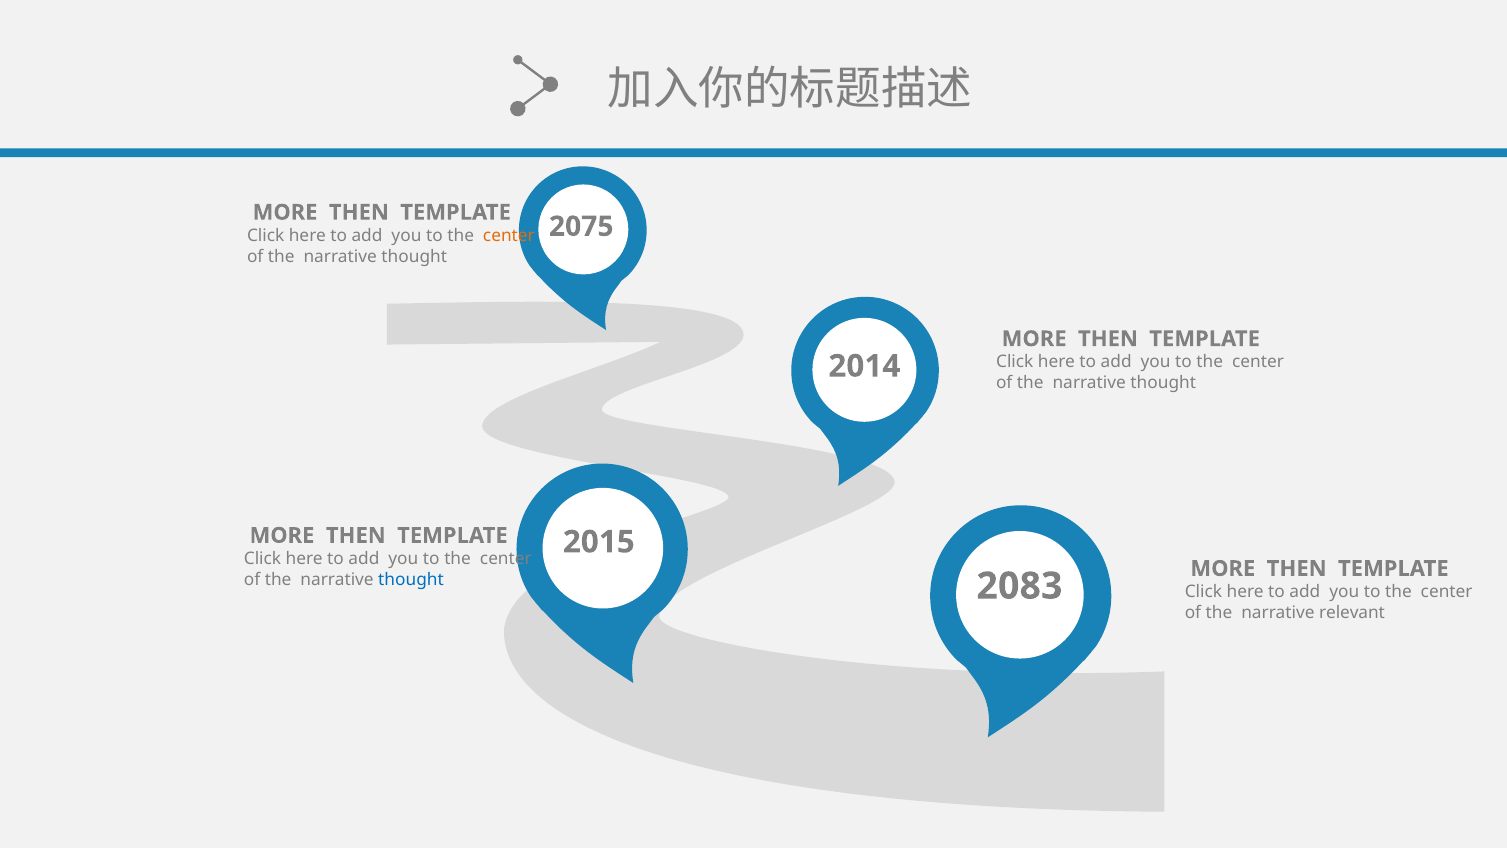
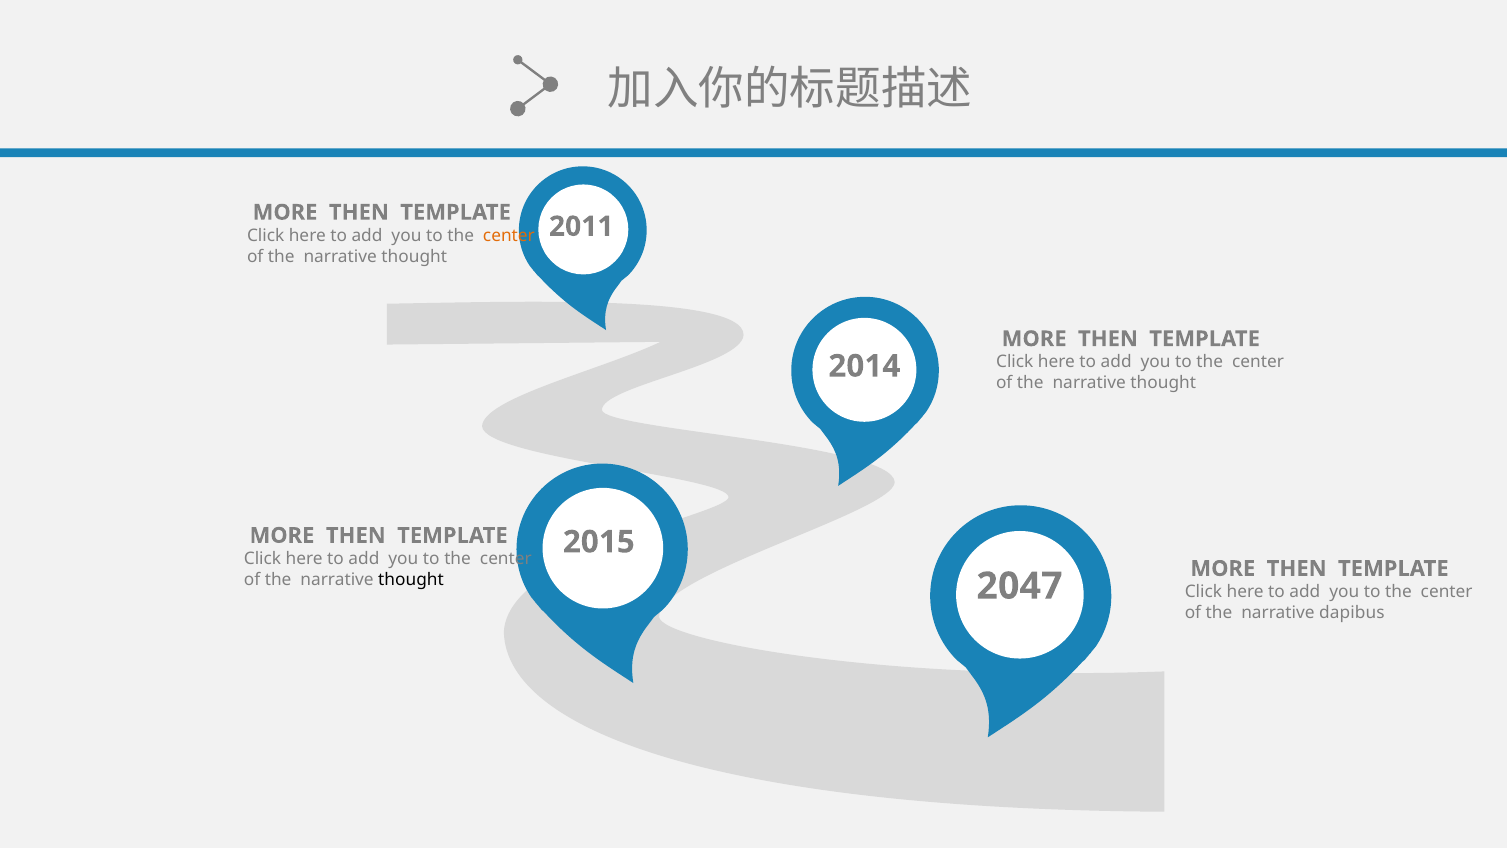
2075: 2075 -> 2011 (581, 227)
thought colour: blue -> black (411, 580)
2083: 2083 -> 2047 (1019, 586)
relevant: relevant -> dapibus (1352, 613)
